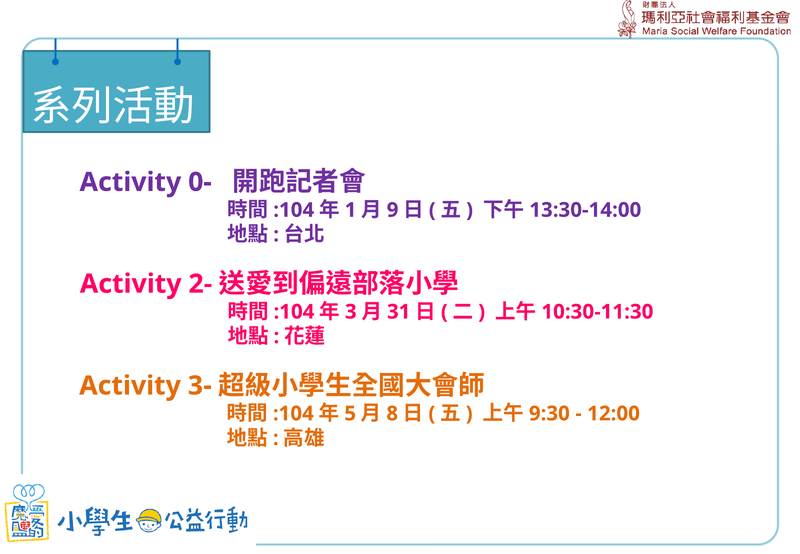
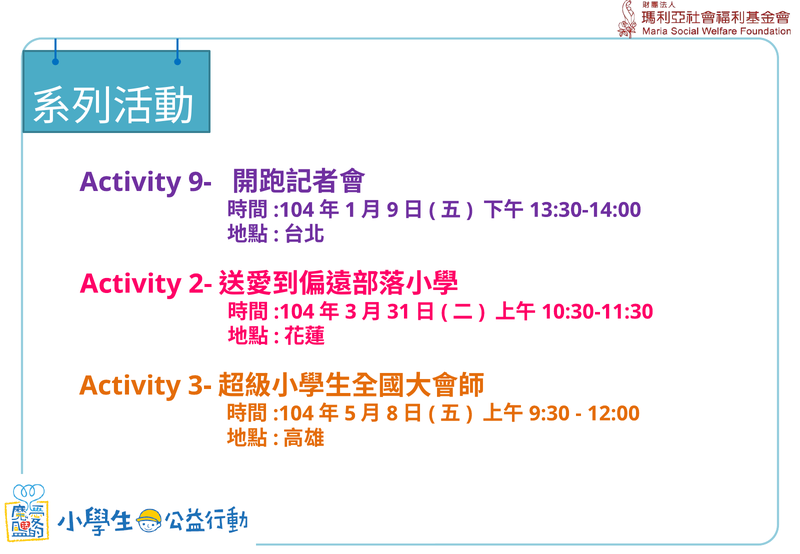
0-: 0- -> 9- (200, 182)
